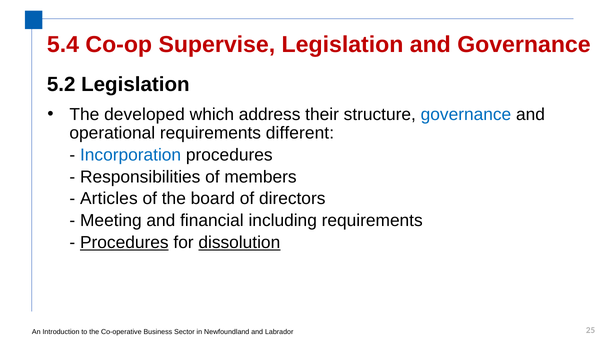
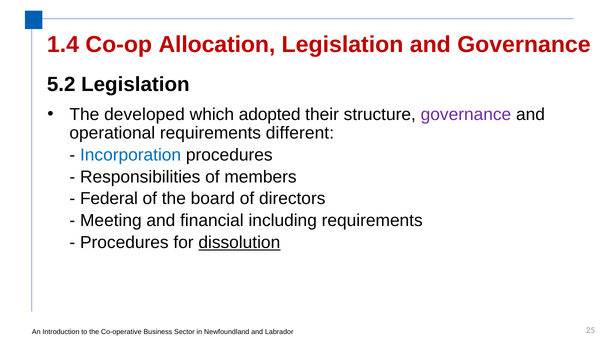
5.4: 5.4 -> 1.4 (63, 45)
Supervise: Supervise -> Allocation (217, 45)
address: address -> adopted (270, 114)
governance colour: blue -> purple (466, 114)
Articles: Articles -> Federal (109, 199)
Procedures underline: present -> none (124, 243)
